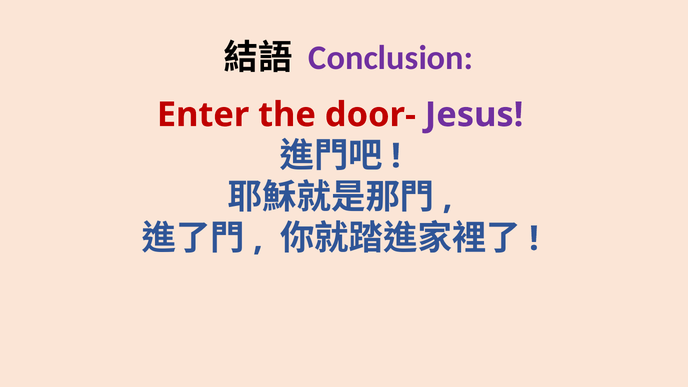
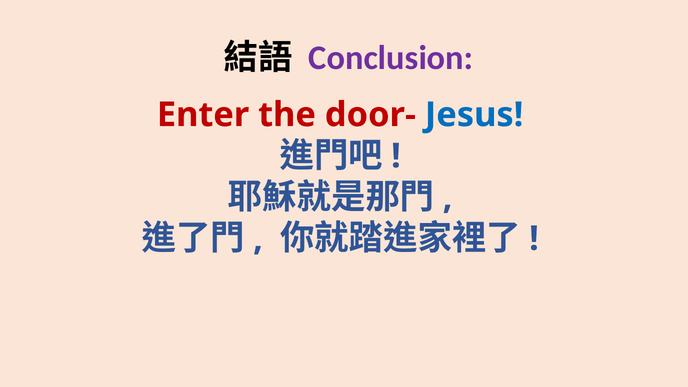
Jesus colour: purple -> blue (474, 115)
